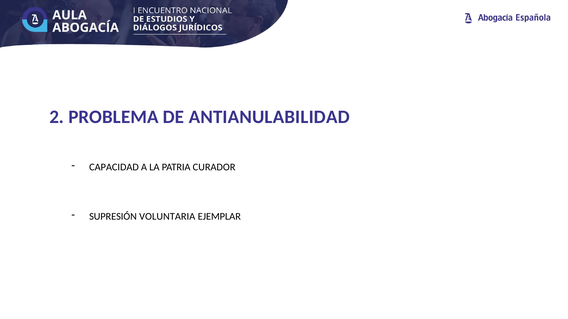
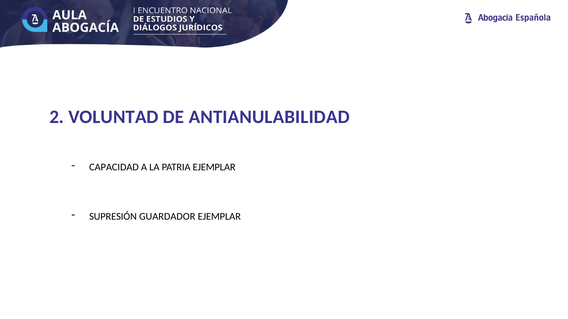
PROBLEMA: PROBLEMA -> VOLUNTAD (113, 117)
PATRIA CURADOR: CURADOR -> EJEMPLAR (214, 168)
VOLUNTARIA: VOLUNTARIA -> GUARDADOR (167, 217)
